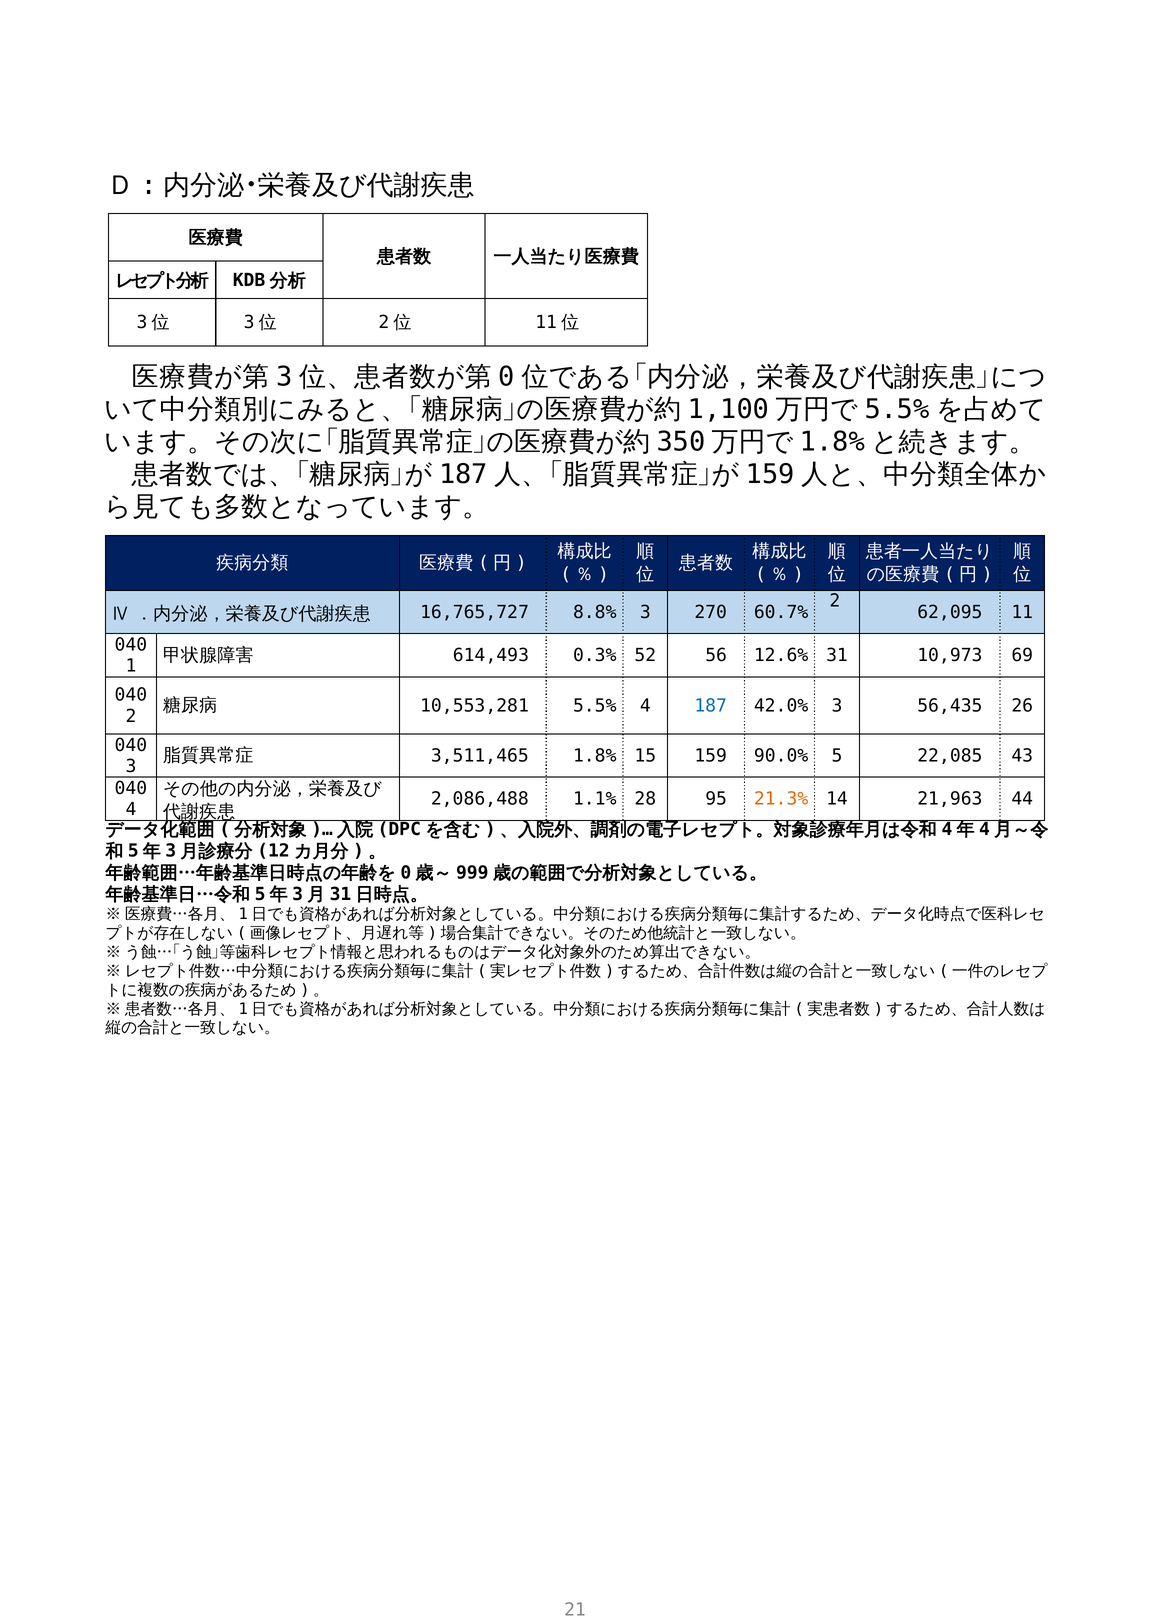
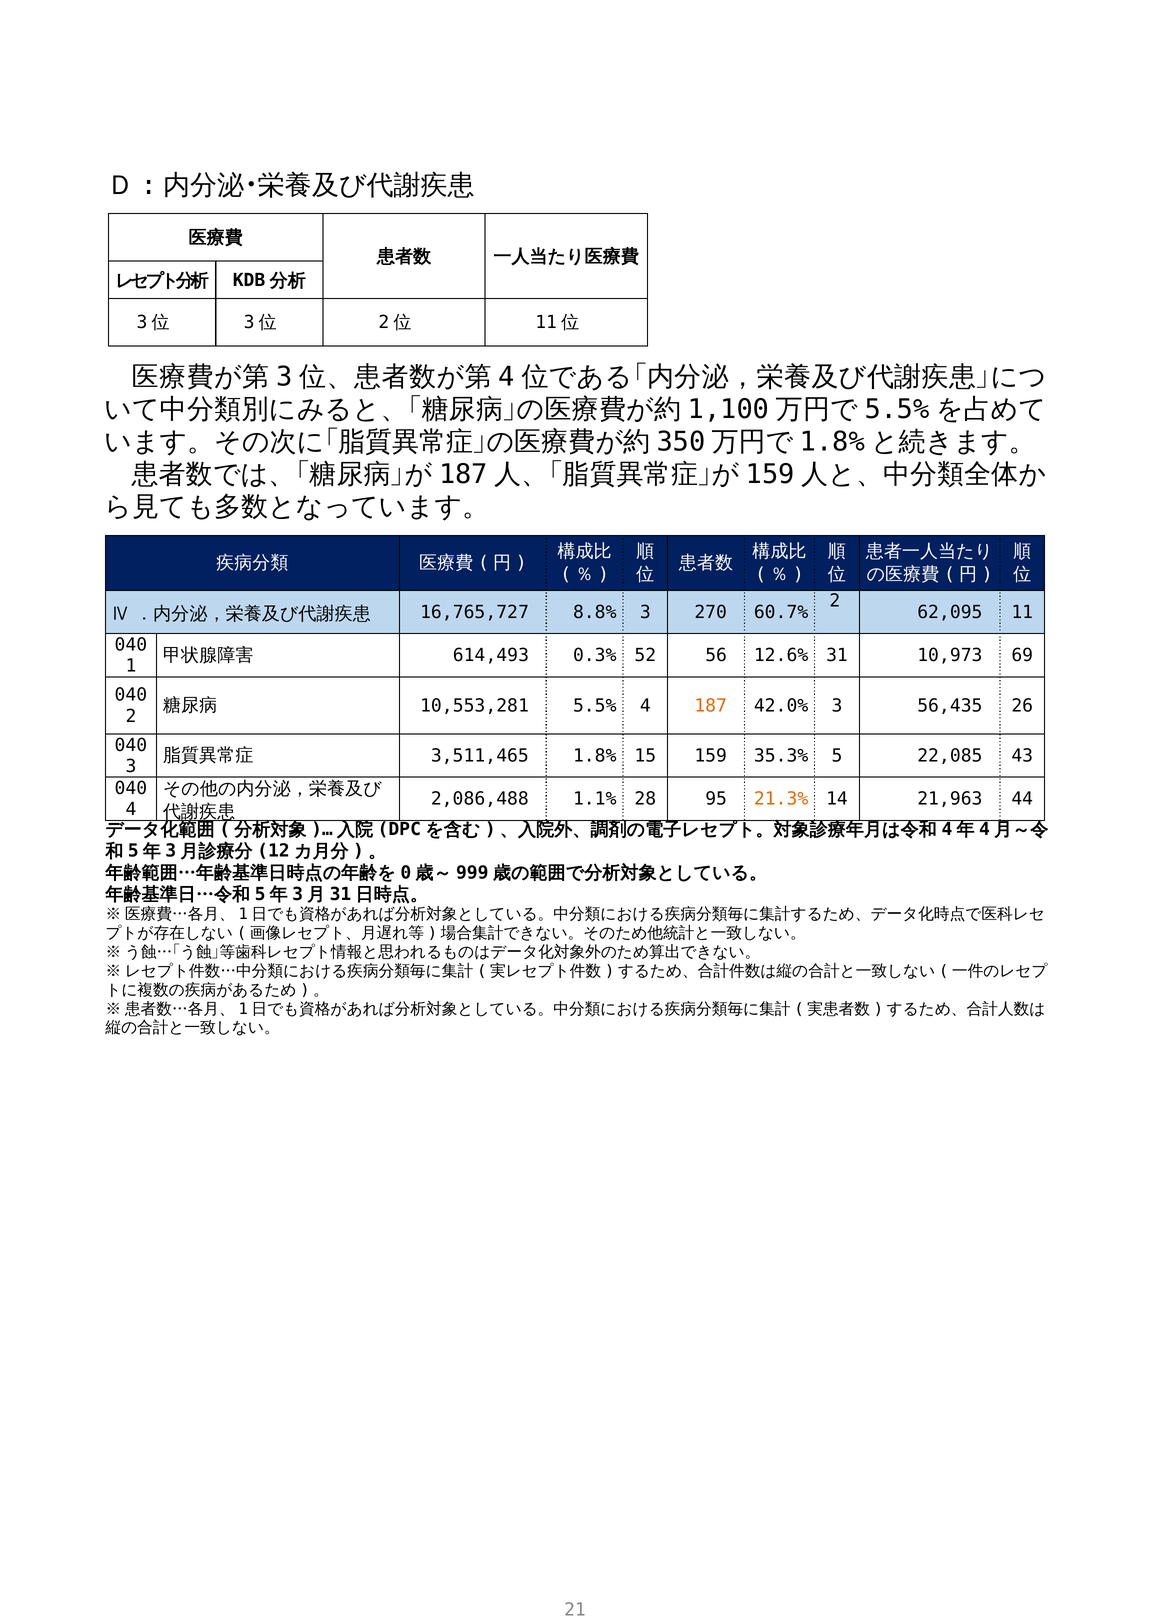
0: 0 -> 4 (507, 377)
187 colour: blue -> orange (711, 705)
90.0%: 90.0% -> 35.3% (781, 756)
